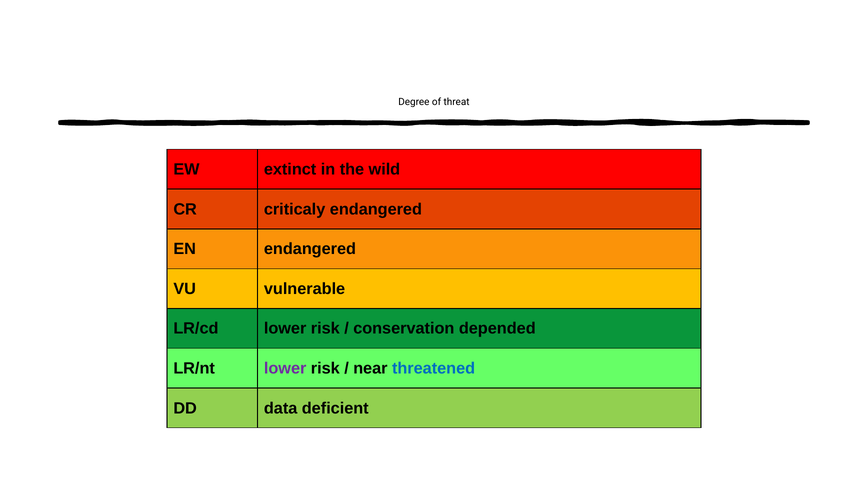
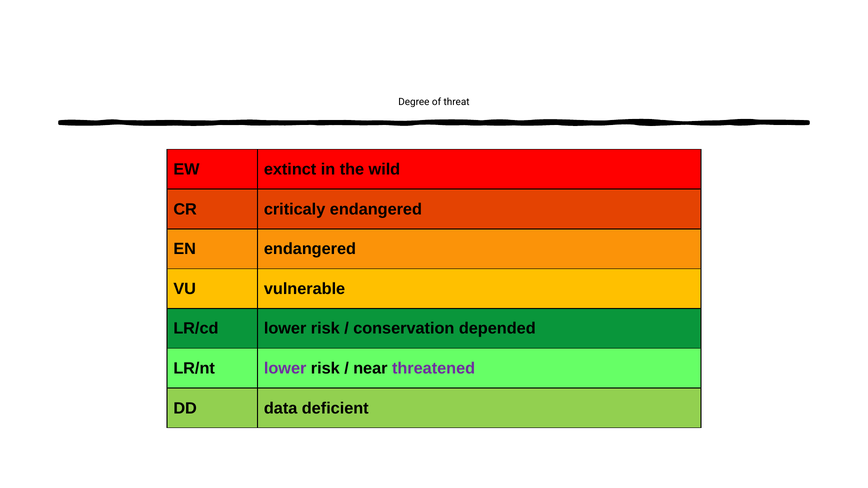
threatened colour: blue -> purple (434, 369)
